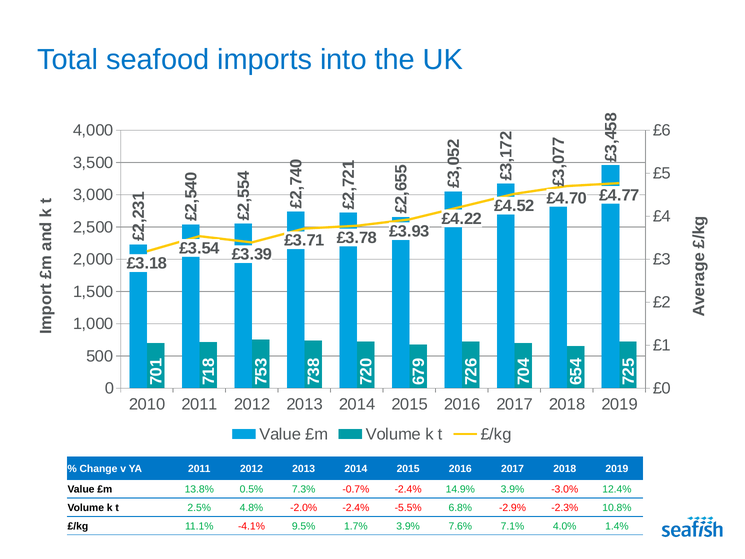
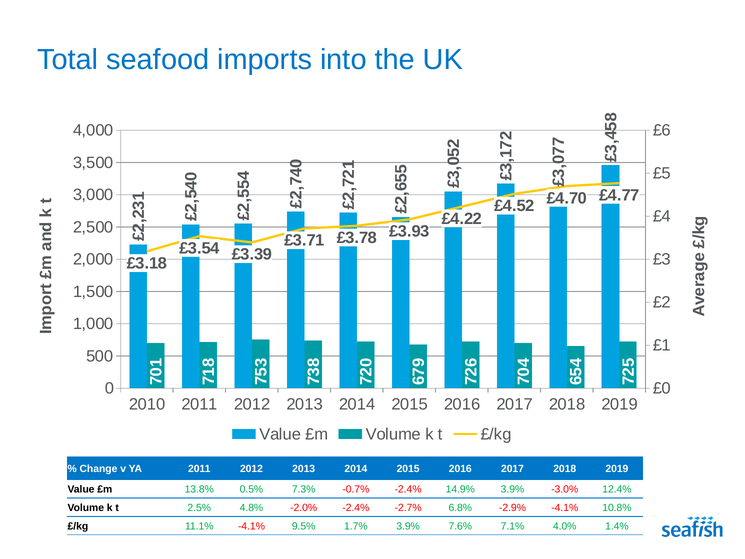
-5.5%: -5.5% -> -2.7% (408, 507)
-2.9% -2.3%: -2.3% -> -4.1% (565, 507)
